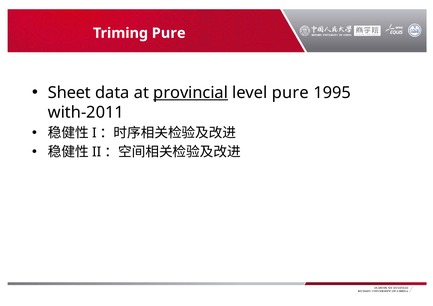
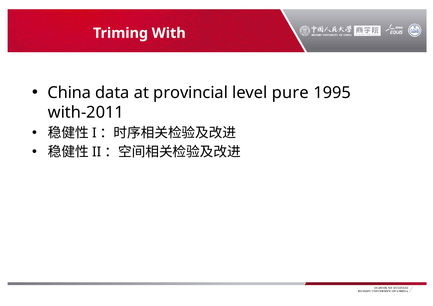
Triming Pure: Pure -> With (169, 33)
Sheet: Sheet -> China (69, 93)
provincial underline: present -> none (191, 93)
